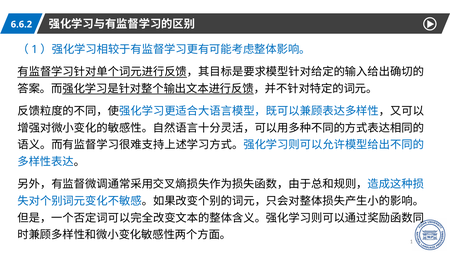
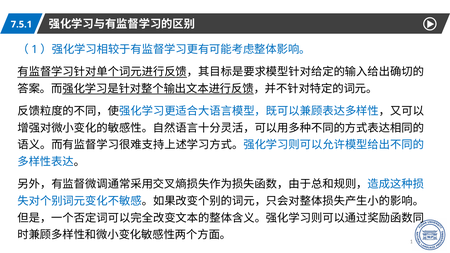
6.6.2: 6.6.2 -> 7.5.1 (21, 24)
